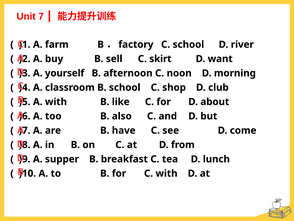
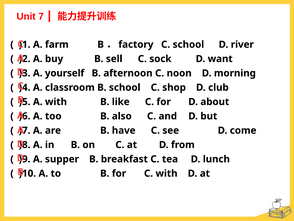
skirt: skirt -> sock (160, 59)
